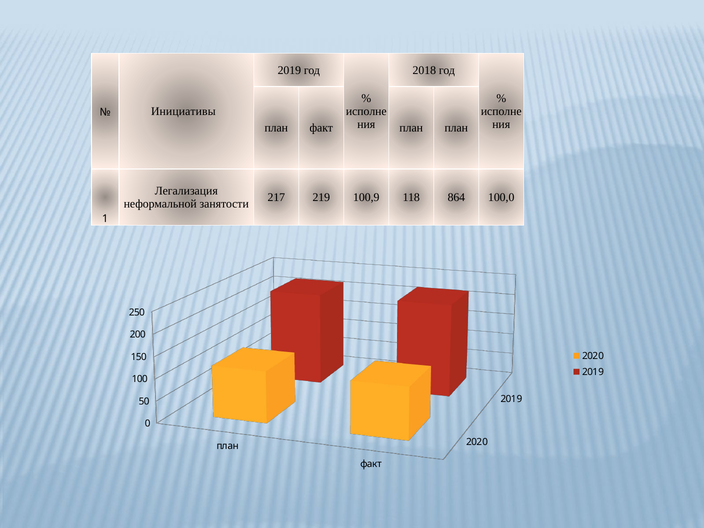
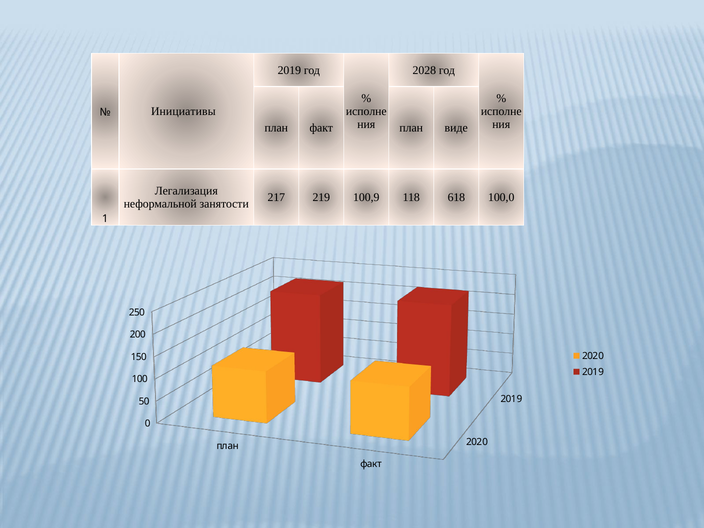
2018: 2018 -> 2028 (424, 70)
план: план -> виде (456, 128)
864: 864 -> 618 (456, 197)
